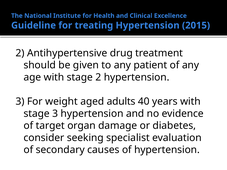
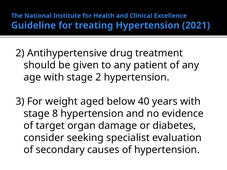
2015: 2015 -> 2021 (196, 25)
adults: adults -> below (121, 102)
stage 3: 3 -> 8 (55, 114)
